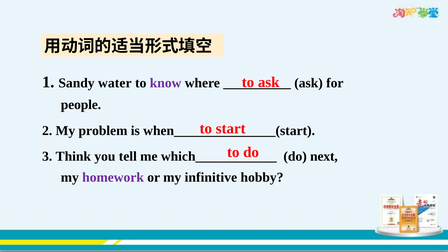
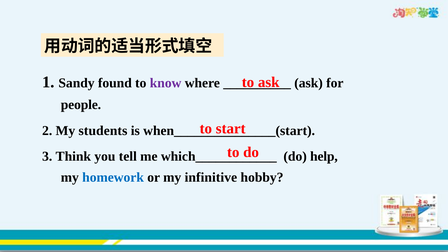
water: water -> found (115, 83)
problem: problem -> students (103, 131)
next: next -> help (324, 156)
homework colour: purple -> blue (113, 178)
